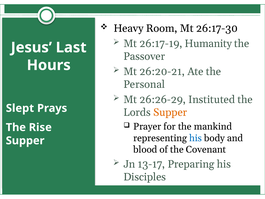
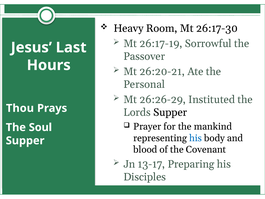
Humanity: Humanity -> Sorrowful (208, 43)
Slept: Slept -> Thou (20, 108)
Supper colour: orange -> black (170, 112)
Rise: Rise -> Soul (40, 127)
